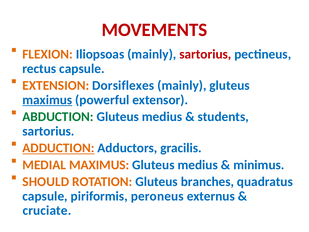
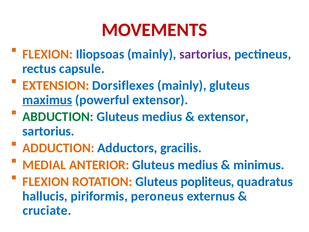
sartorius colour: red -> purple (205, 54)
students: students -> extensor (223, 117)
ADDUCTION underline: present -> none (58, 148)
MEDIAL MAXIMUS: MAXIMUS -> ANTERIOR (99, 165)
SHOULD: SHOULD -> FLEXION (46, 182)
branches: branches -> popliteus (207, 182)
capsule: capsule -> hallucis (45, 196)
